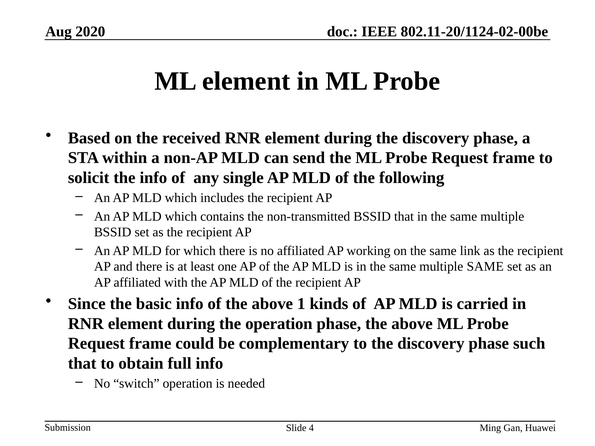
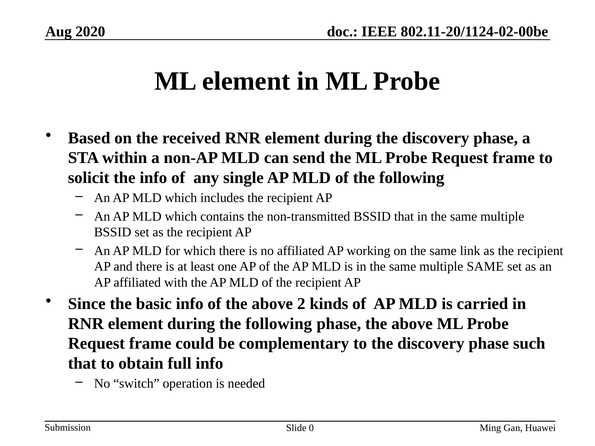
1: 1 -> 2 (301, 304)
during the operation: operation -> following (279, 324)
4: 4 -> 0 (311, 428)
